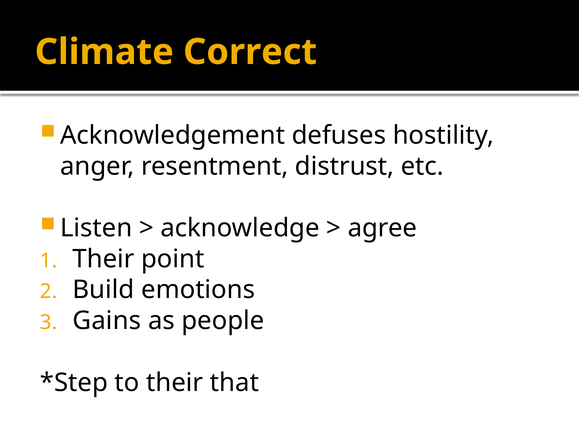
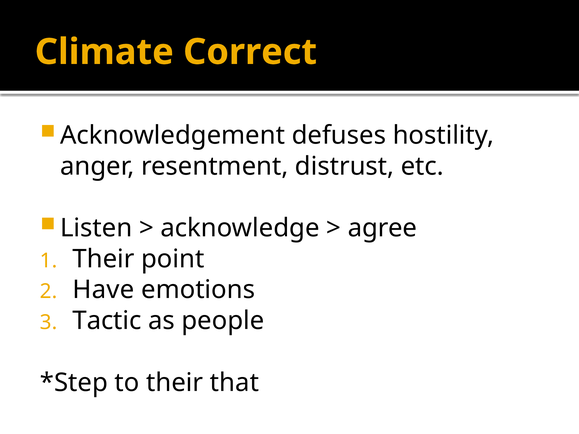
Build: Build -> Have (103, 290)
Gains: Gains -> Tactic (107, 321)
